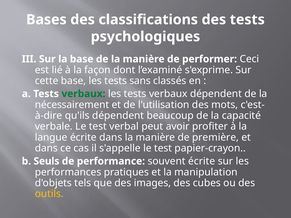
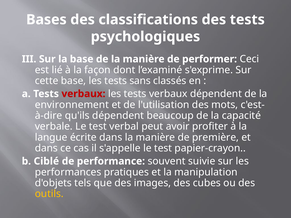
verbaux colour: green -> red (83, 94)
nécessairement: nécessairement -> environnement (72, 105)
Seuls: Seuls -> Ciblé (46, 161)
souvent écrite: écrite -> suivie (202, 161)
